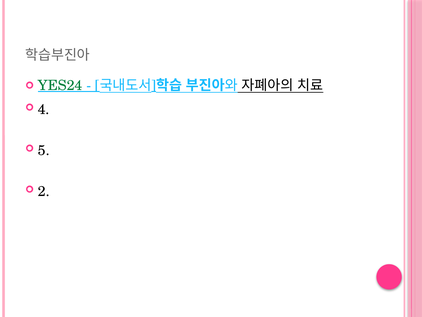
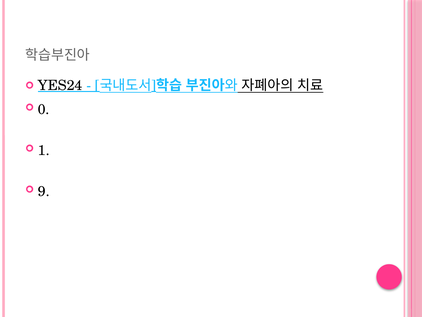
YES24 colour: green -> black (60, 85)
4: 4 -> 0 (44, 109)
5: 5 -> 1 (44, 150)
2: 2 -> 9 (44, 191)
